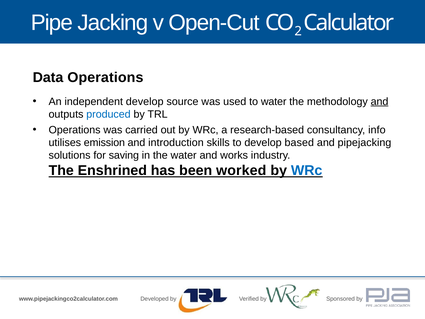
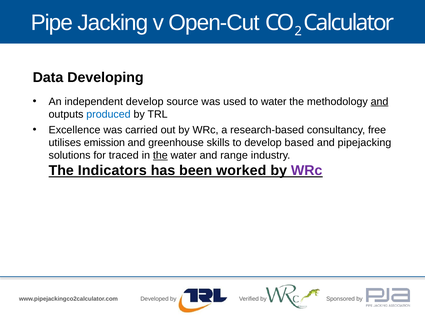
Data Operations: Operations -> Developing (105, 77)
Operations: Operations -> Excellence (75, 130)
info: info -> free (377, 130)
introduction: introduction -> greenhouse (176, 143)
saving: saving -> traced (124, 155)
the underline: none -> present (160, 155)
works: works -> range (234, 155)
Enshrined: Enshrined -> Indicators (112, 170)
WRc colour: blue -> purple (307, 170)
